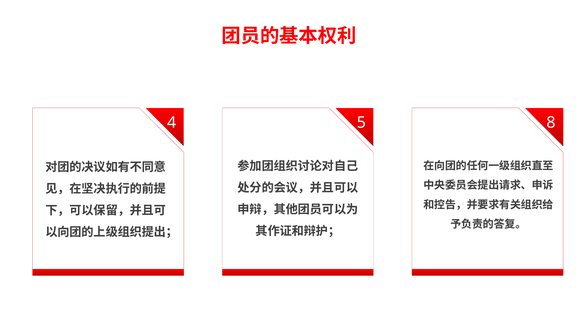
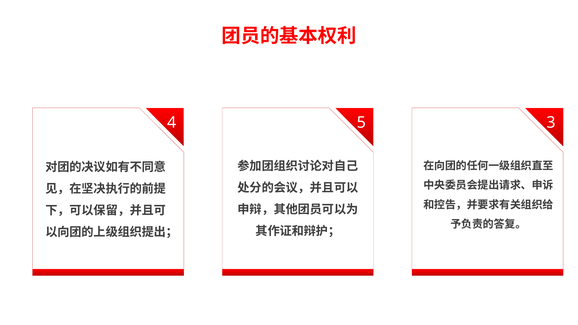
8: 8 -> 3 (551, 123)
